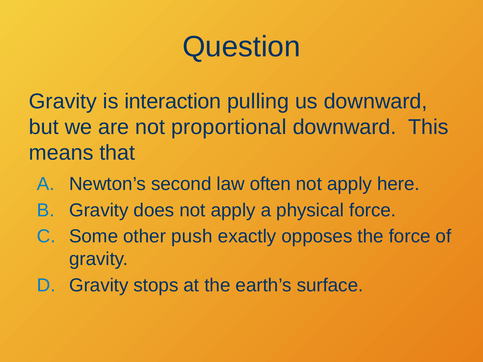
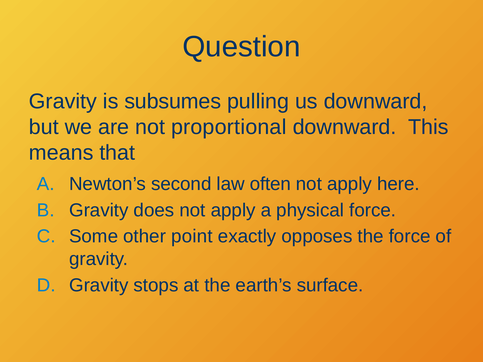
interaction: interaction -> subsumes (173, 101)
push: push -> point (192, 237)
